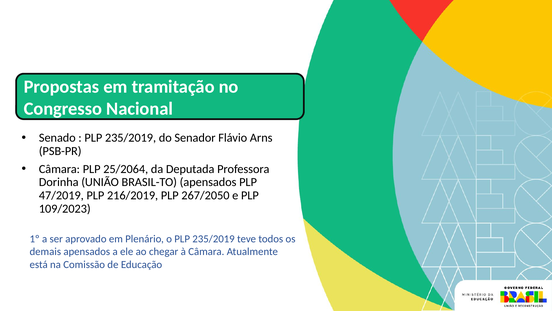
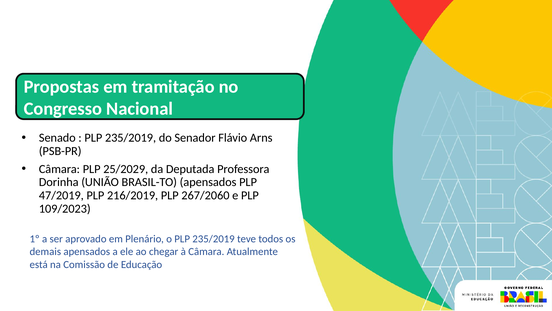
25/2064: 25/2064 -> 25/2029 (126, 169)
267/2050: 267/2050 -> 267/2060 (205, 195)
